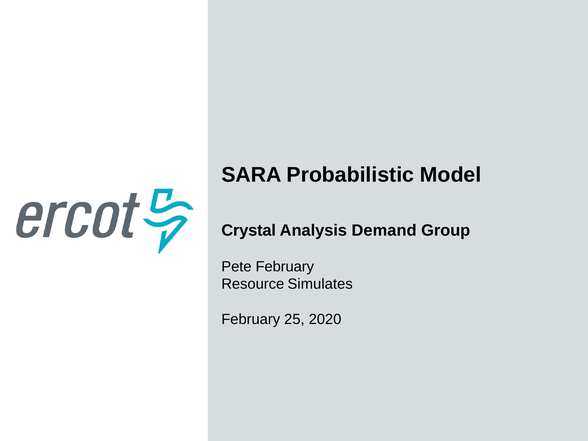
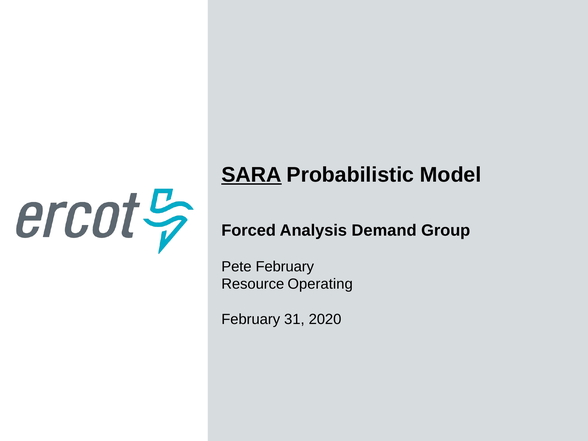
SARA underline: none -> present (251, 175)
Crystal: Crystal -> Forced (249, 230)
Simulates: Simulates -> Operating (320, 284)
25: 25 -> 31 (294, 319)
